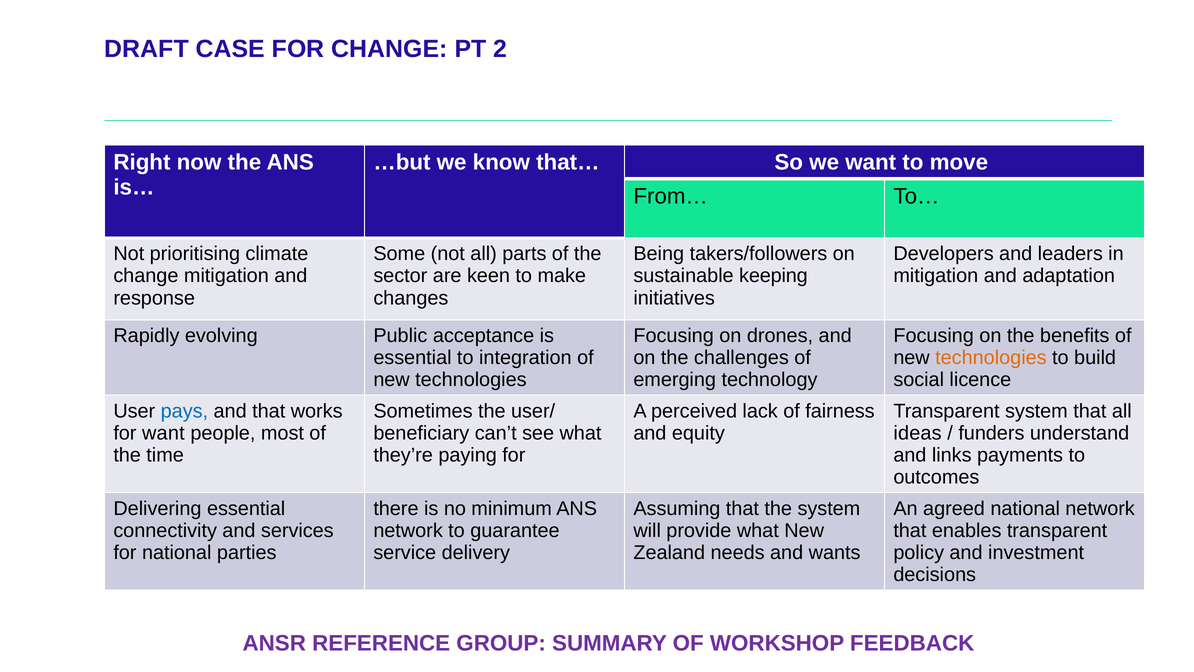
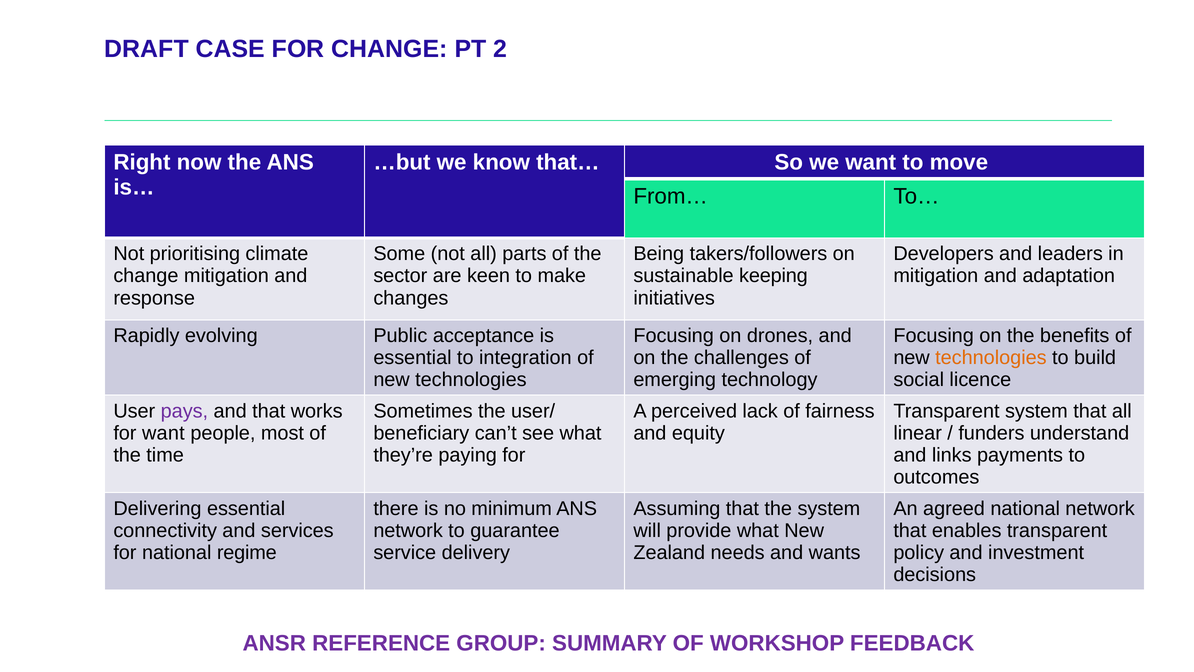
pays colour: blue -> purple (184, 411)
ideas: ideas -> linear (918, 433)
parties: parties -> regime (247, 552)
